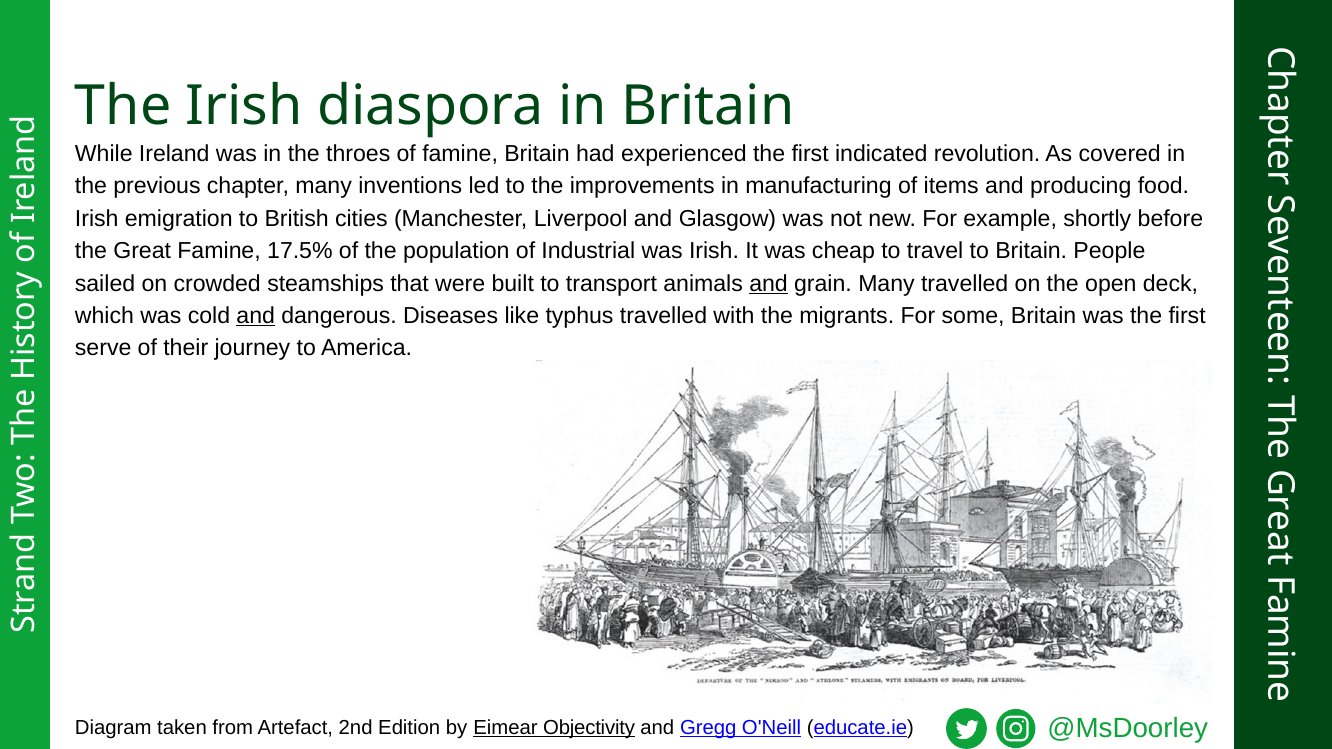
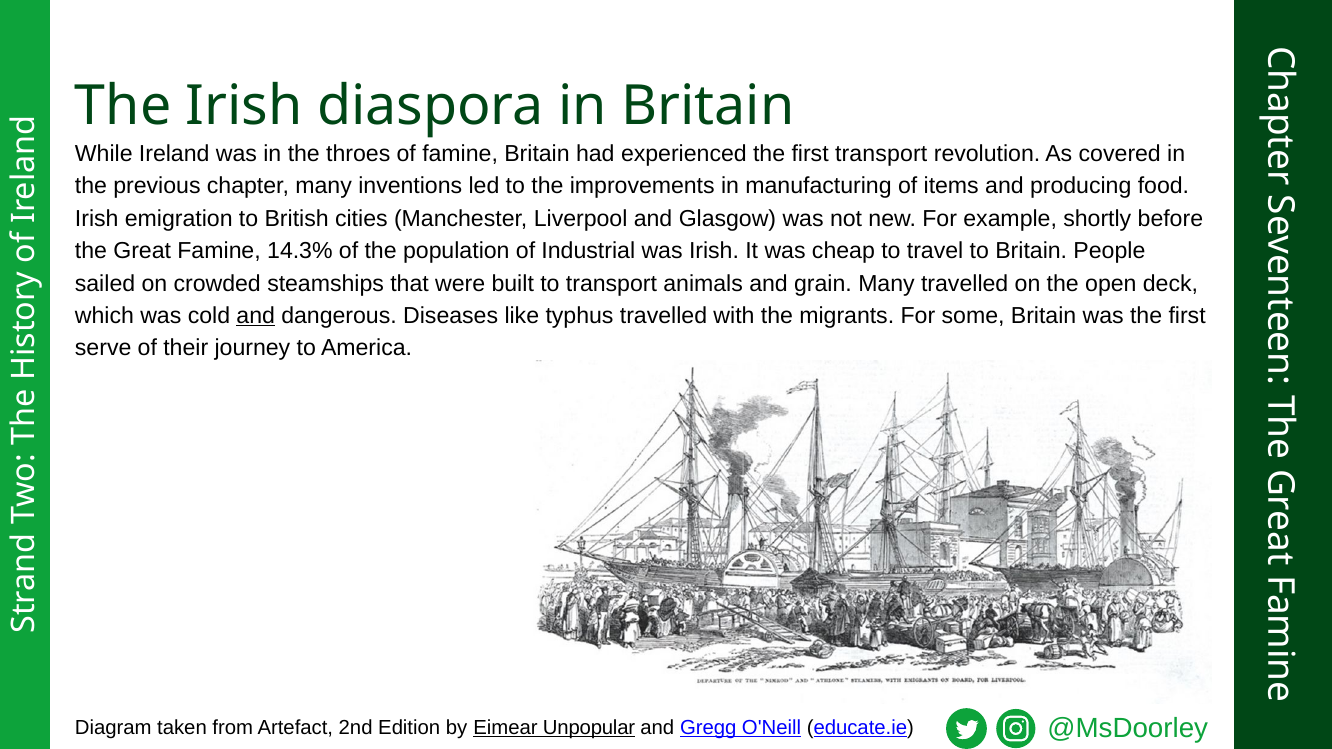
first indicated: indicated -> transport (881, 154)
17.5%: 17.5% -> 14.3% (300, 251)
and underline: present -> none (769, 284)
Objectivity: Objectivity -> Unpopular (589, 728)
